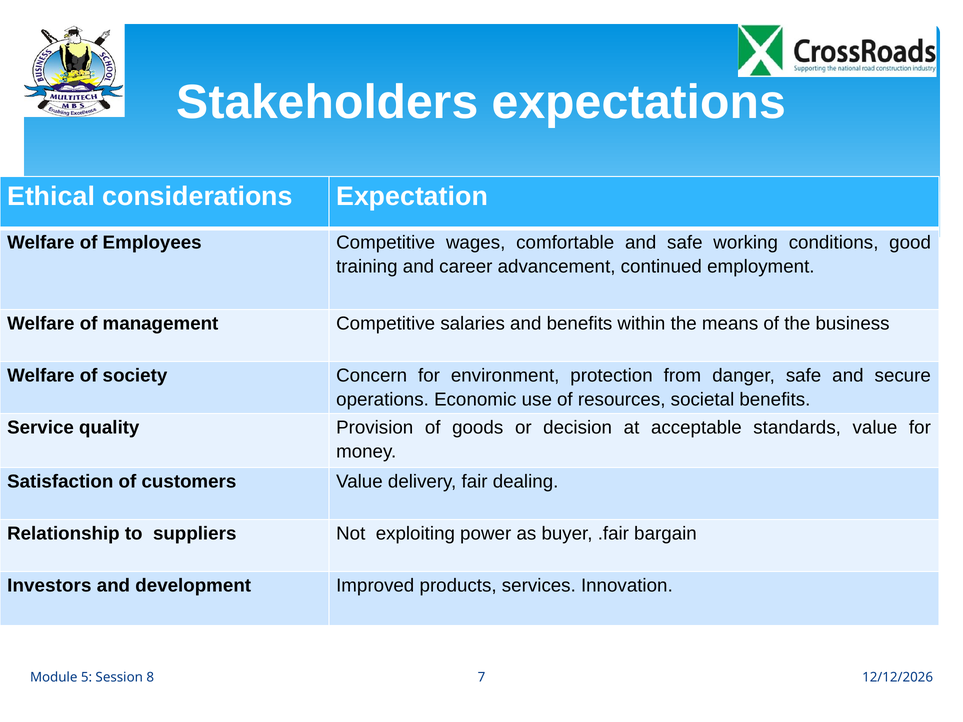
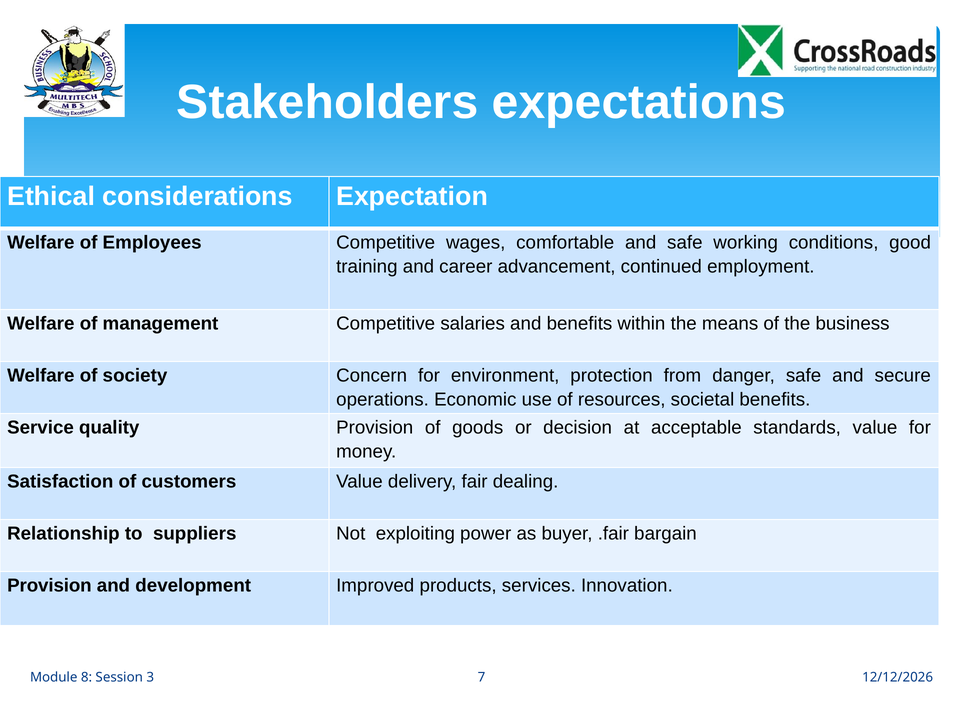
Investors: Investors -> Provision (49, 586)
5: 5 -> 8 (87, 677)
8: 8 -> 3 (150, 677)
